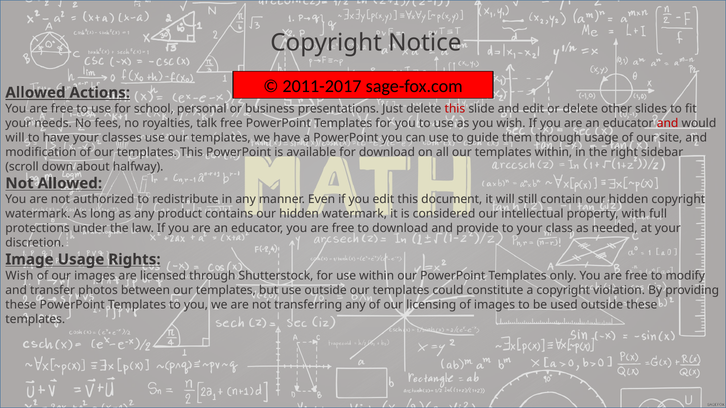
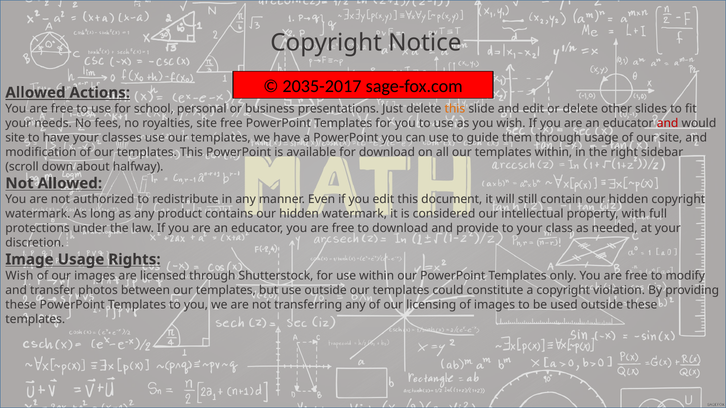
2011-2017: 2011-2017 -> 2035-2017 (322, 86)
this colour: red -> orange (455, 109)
royalties talk: talk -> site (207, 123)
will: will -> site (15, 138)
